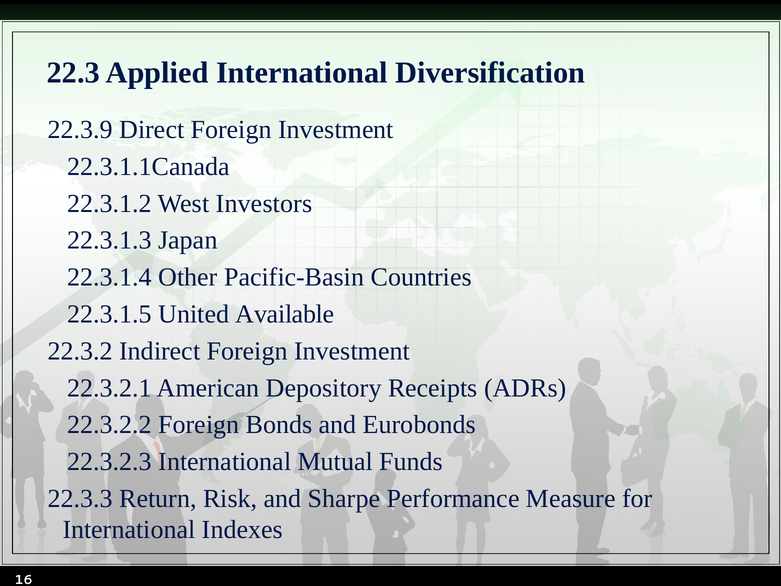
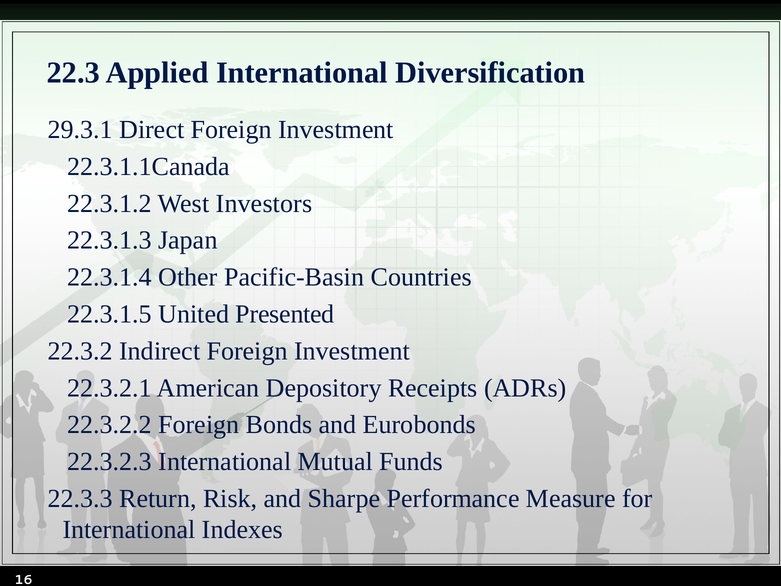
22.3.9: 22.3.9 -> 29.3.1 (80, 130)
Available: Available -> Presented (285, 314)
